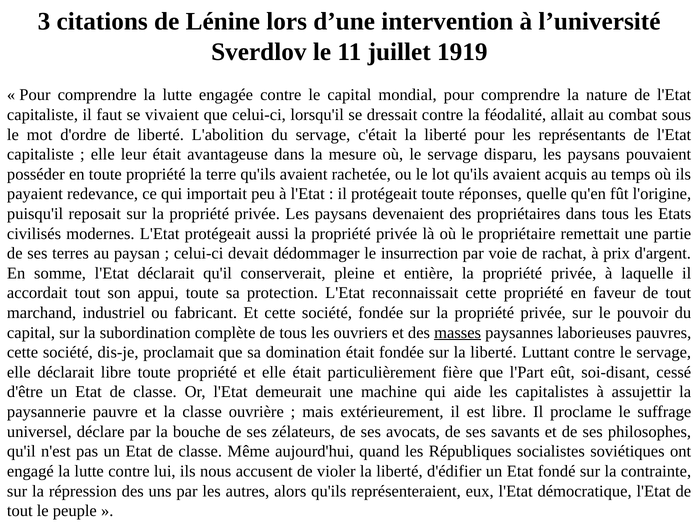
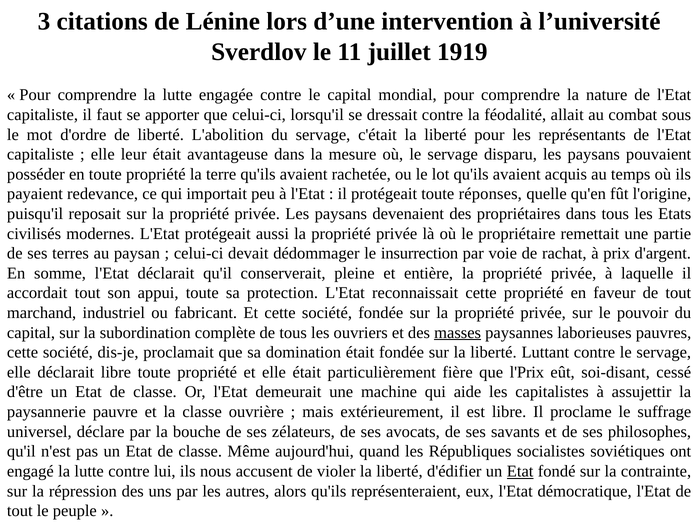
vivaient: vivaient -> apporter (172, 115)
l'Part: l'Part -> l'Prix (527, 372)
Etat underline: none -> present (520, 471)
